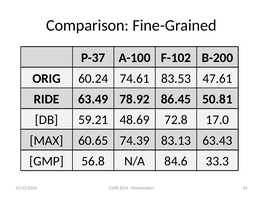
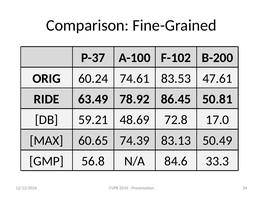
63.43: 63.43 -> 50.49 (217, 141)
